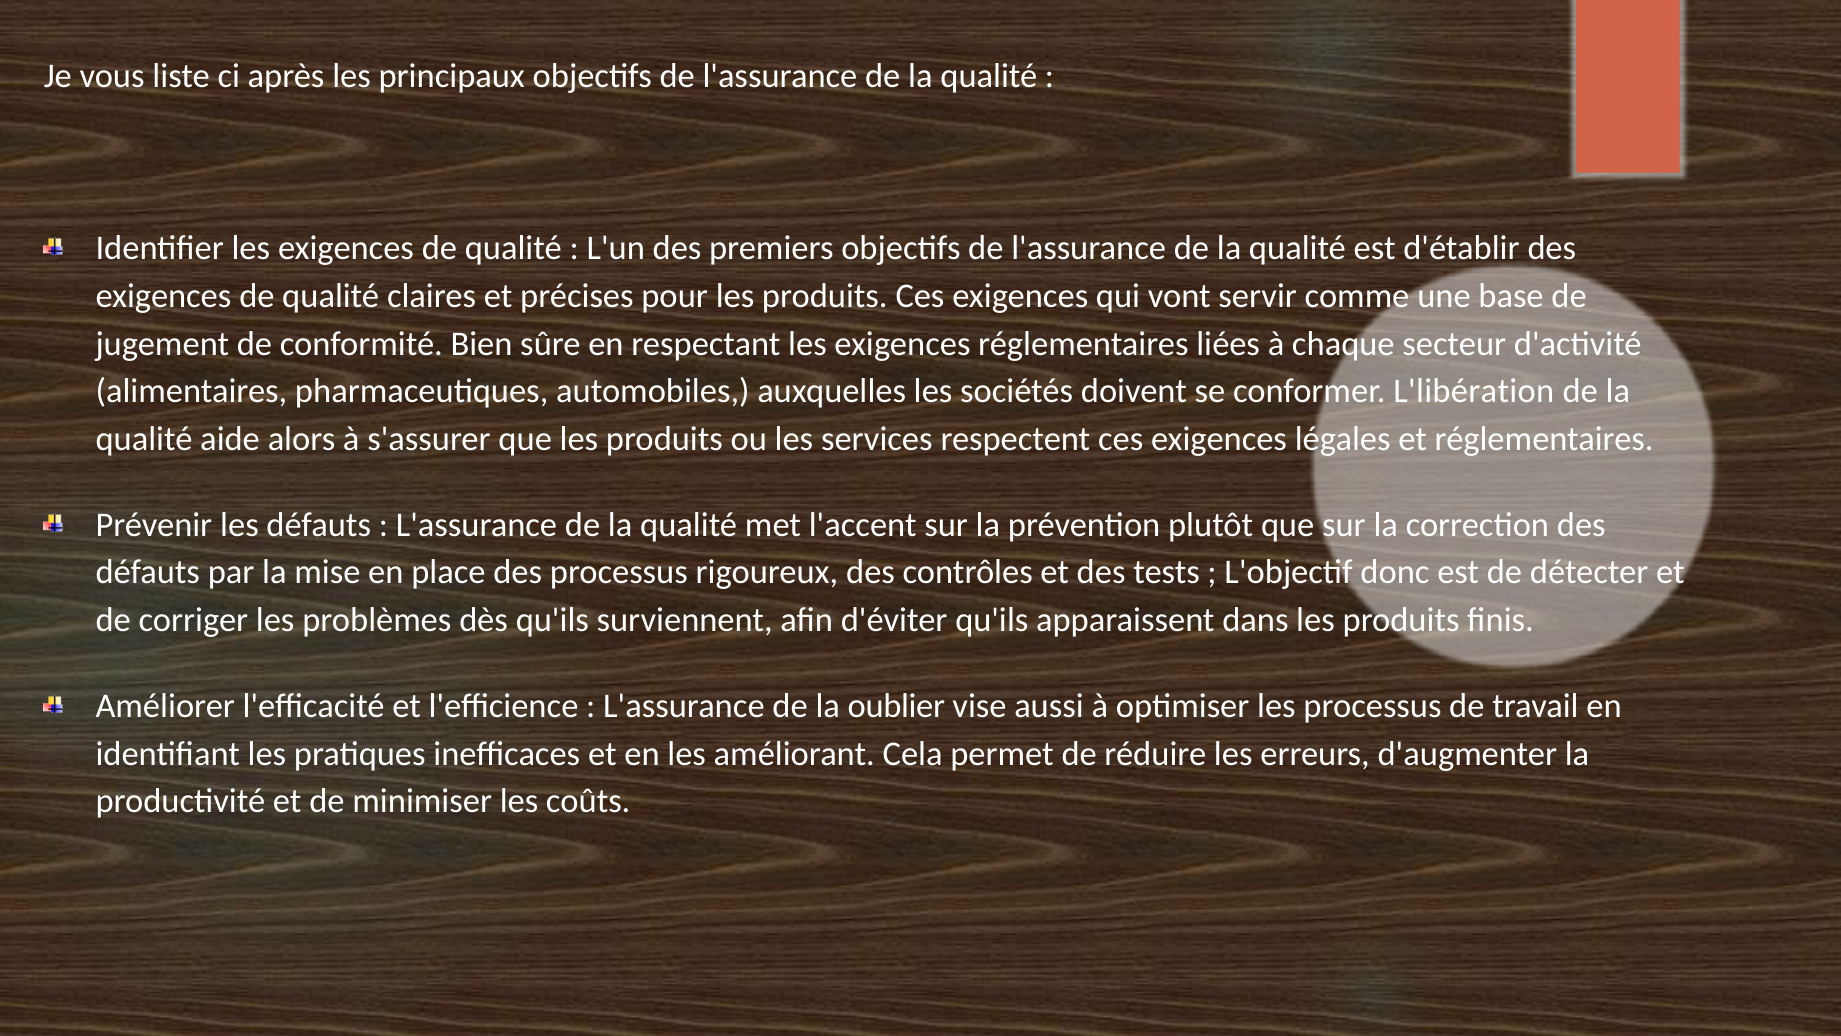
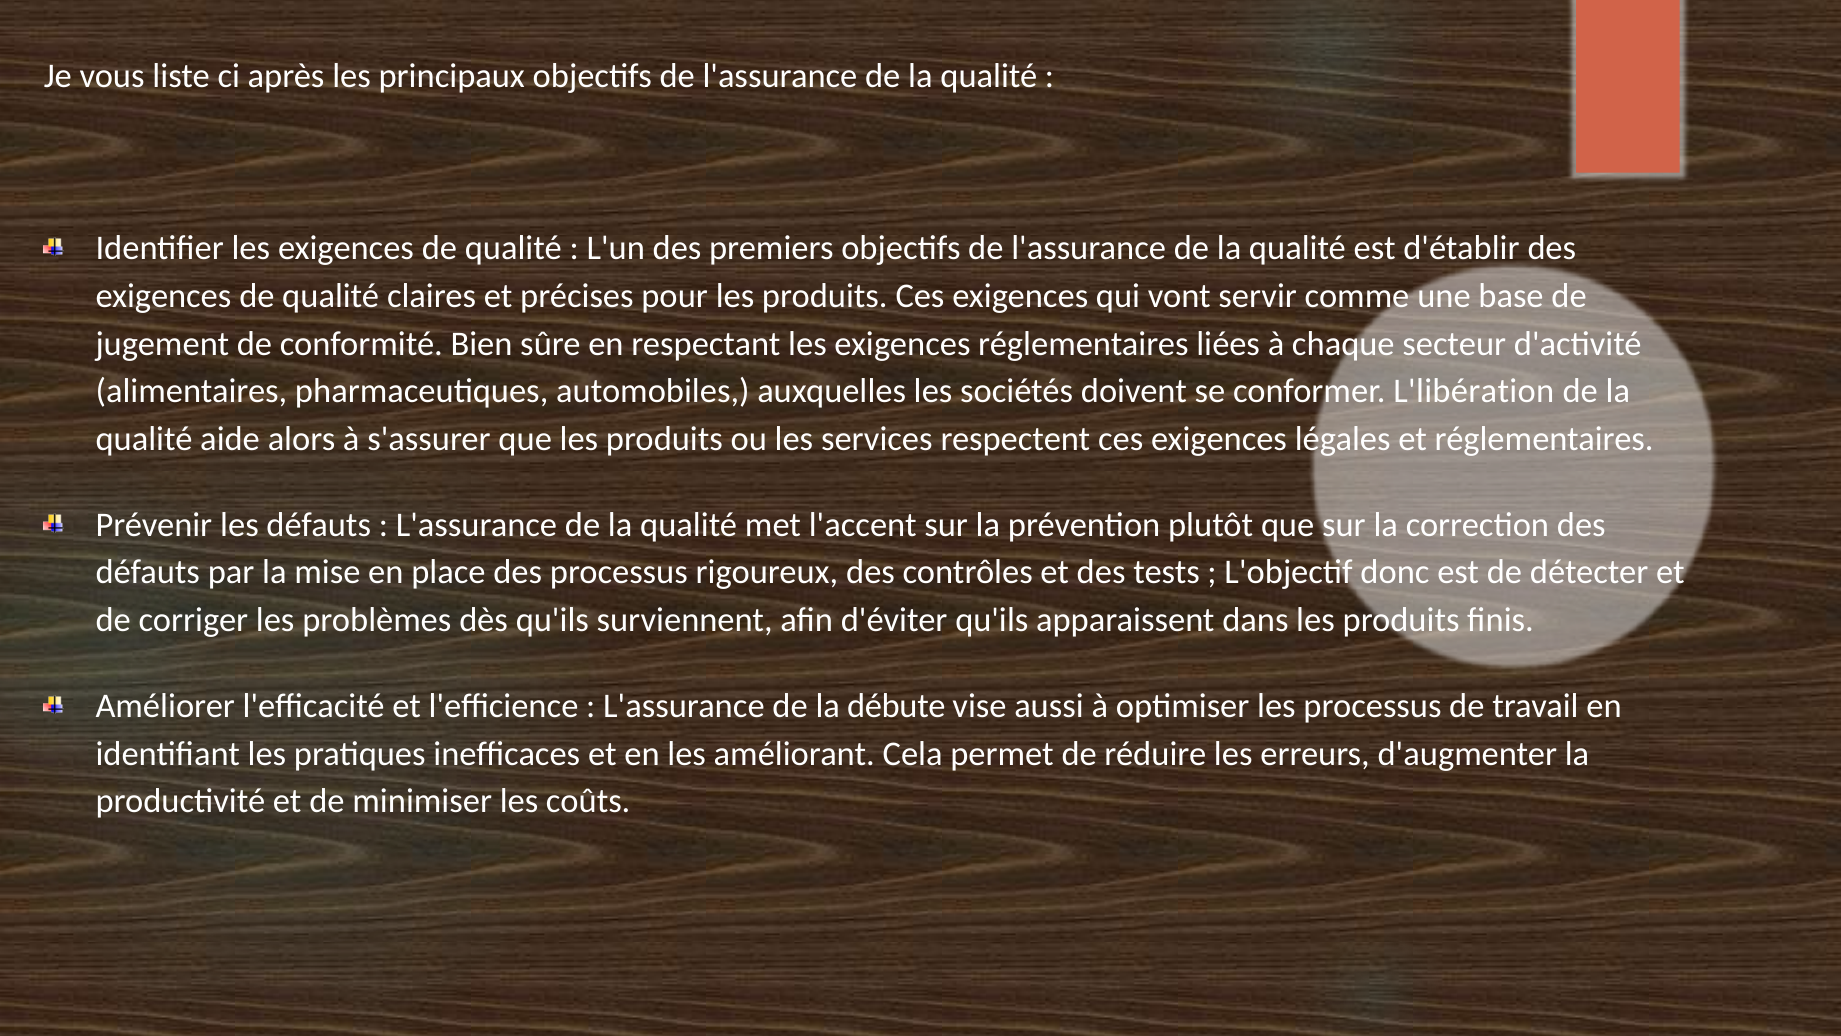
oublier: oublier -> débute (896, 706)
